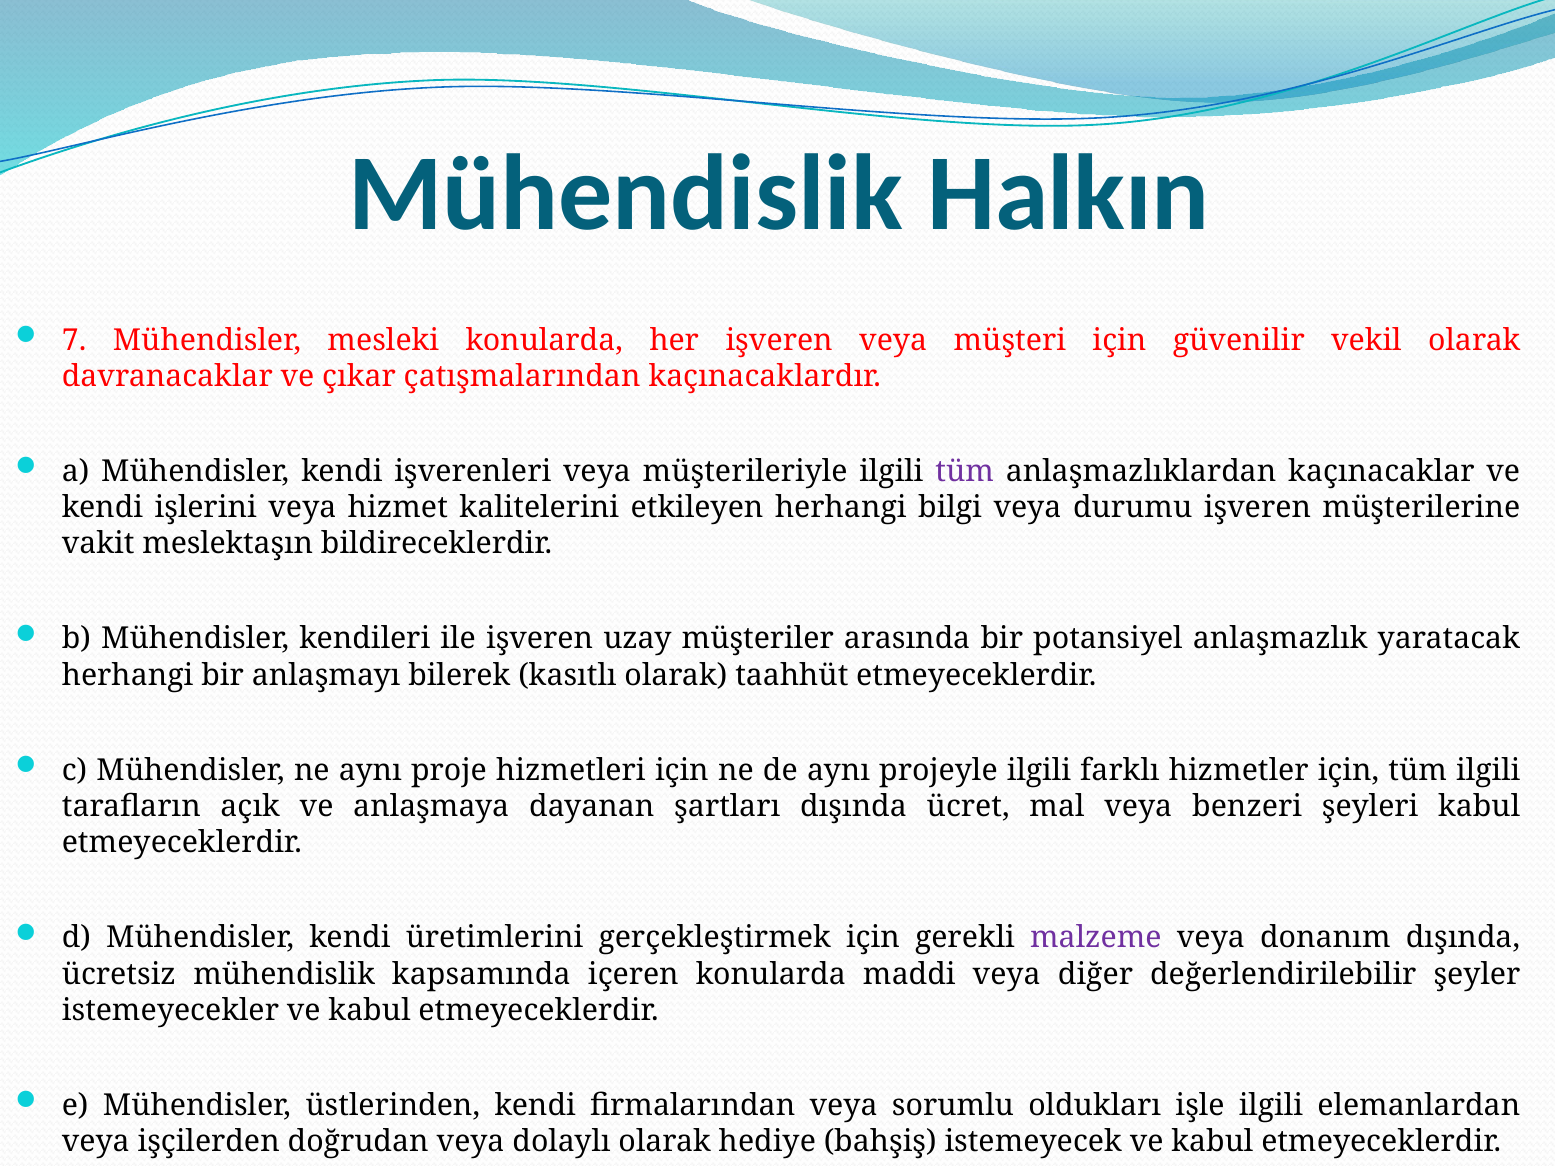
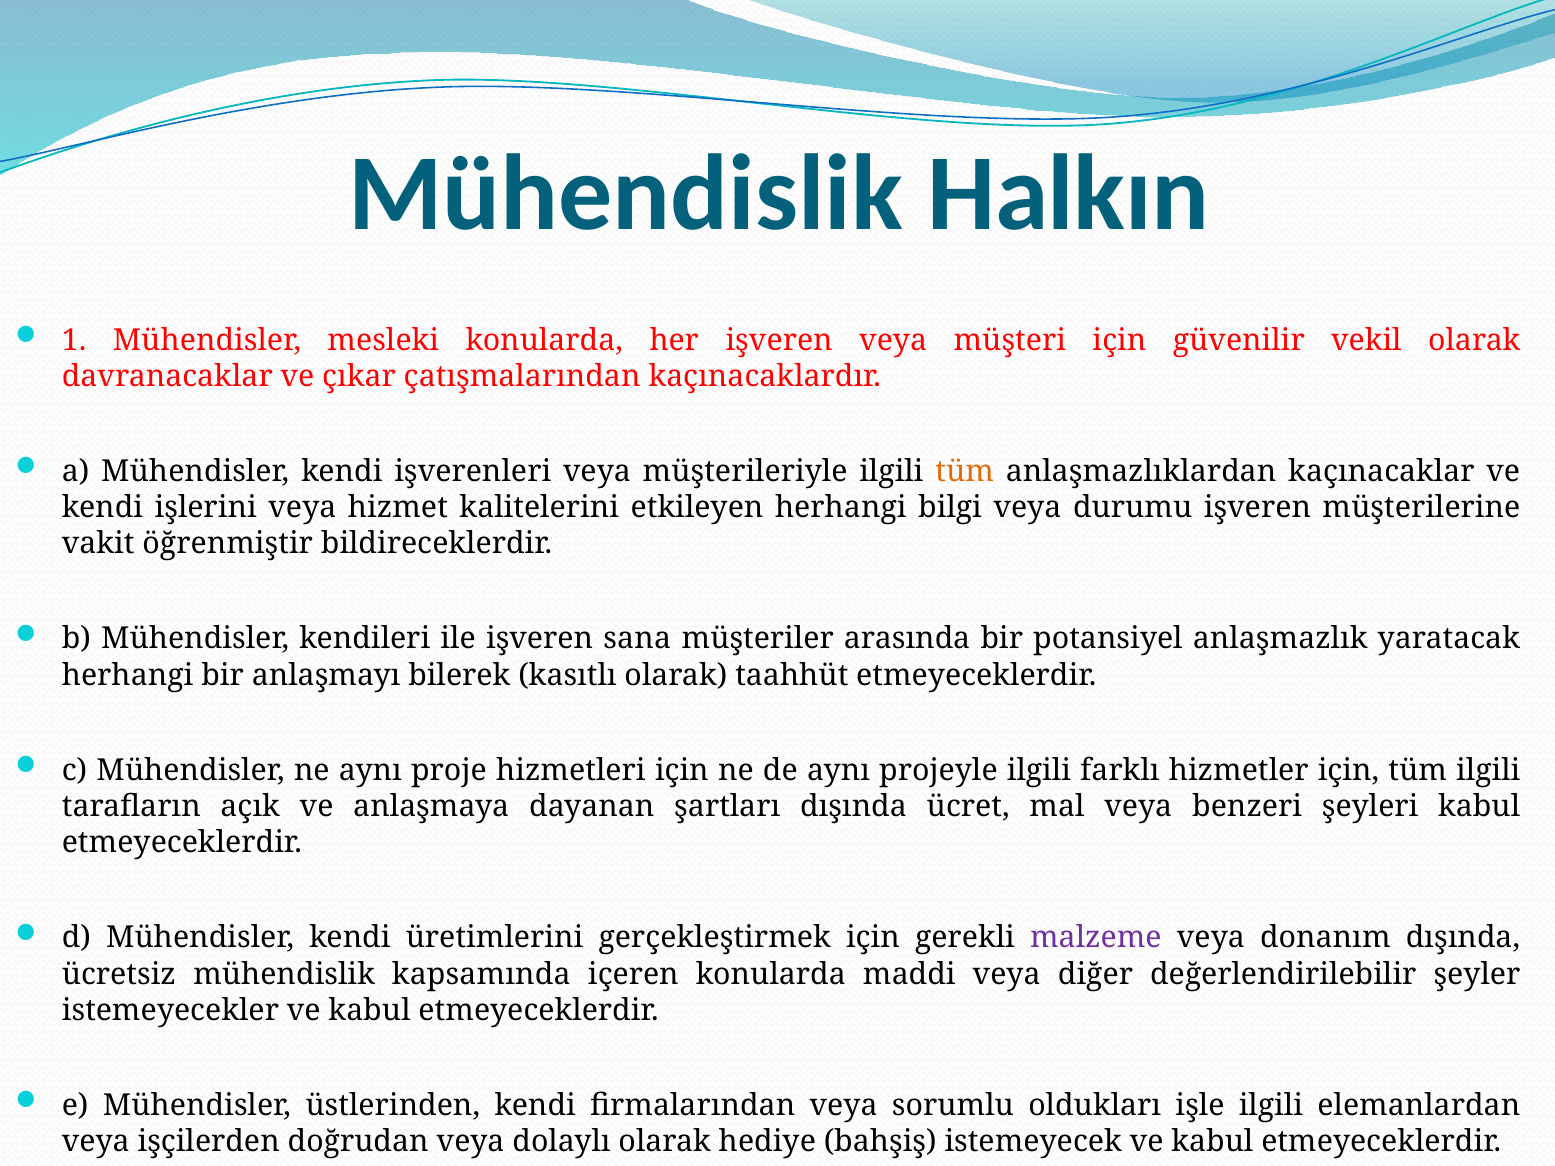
7: 7 -> 1 (74, 340)
tüm colour: purple -> orange (965, 471)
meslektaşın: meslektaşın -> öğrenmiştir (228, 544)
uzay: uzay -> sana (637, 639)
